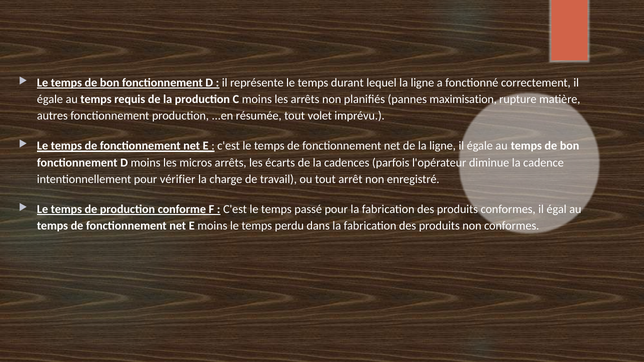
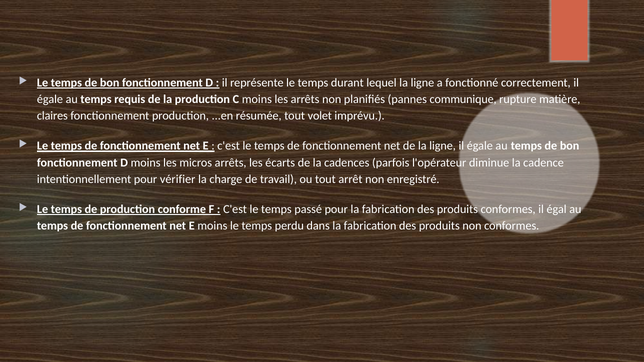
maximisation: maximisation -> communique (463, 99)
autres: autres -> claires (52, 116)
